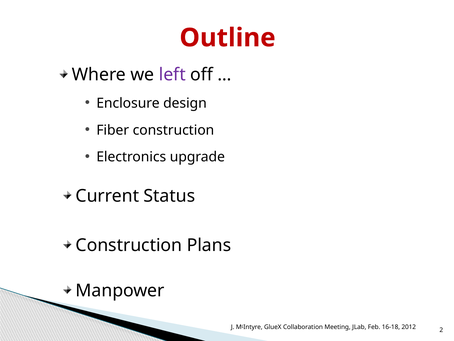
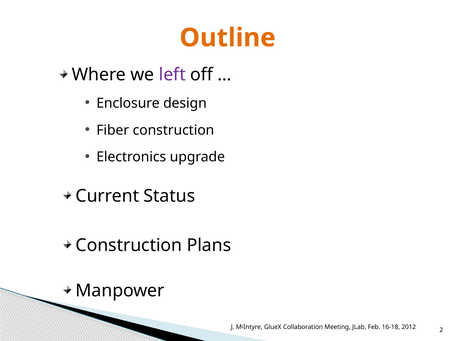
Outline colour: red -> orange (228, 38)
